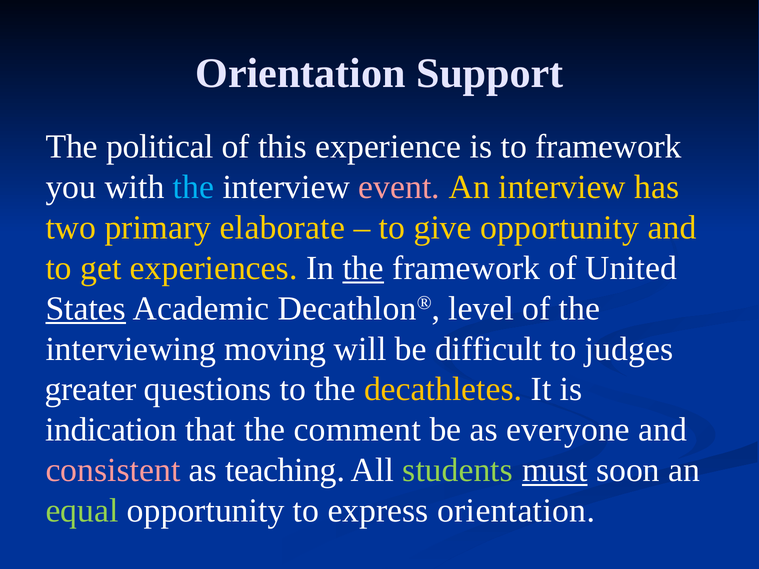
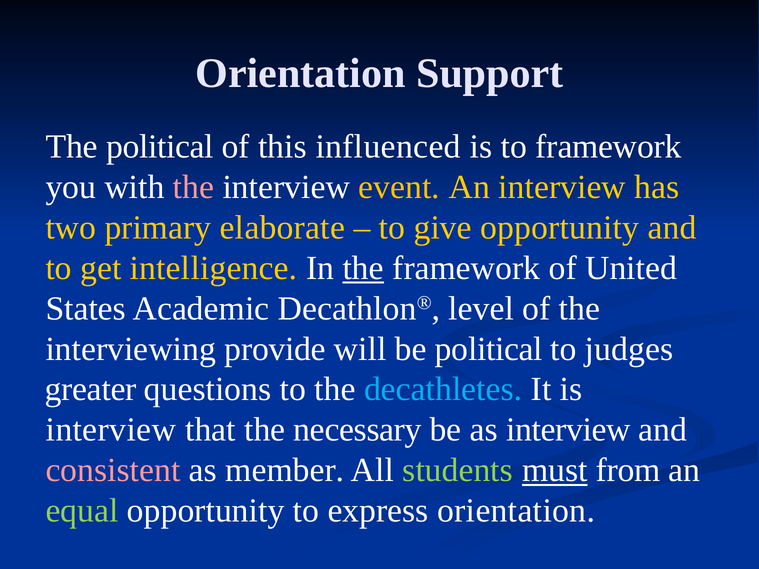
experience: experience -> influenced (388, 147)
the colour: light blue -> pink (194, 187)
event colour: pink -> yellow (399, 187)
experiences: experiences -> intelligence (214, 268)
States underline: present -> none (86, 309)
moving: moving -> provide (275, 349)
be difficult: difficult -> political (489, 349)
decathletes colour: yellow -> light blue (443, 390)
indication: indication -> interview (111, 430)
comment: comment -> necessary (358, 430)
as everyone: everyone -> interview (568, 430)
teaching: teaching -> member (285, 471)
soon: soon -> from (628, 471)
